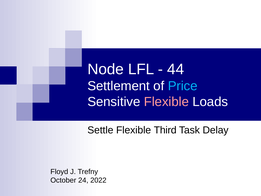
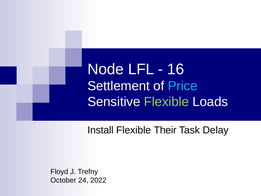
44: 44 -> 16 (176, 69)
Flexible colour: pink -> light green (166, 102)
Settle: Settle -> Install (100, 130)
Third: Third -> Their (165, 130)
